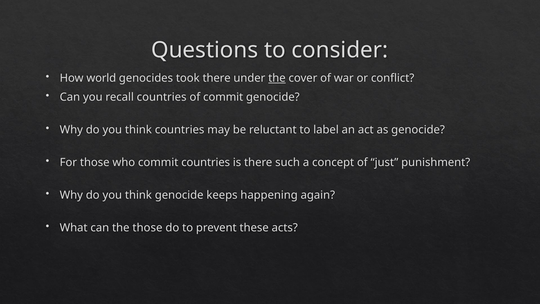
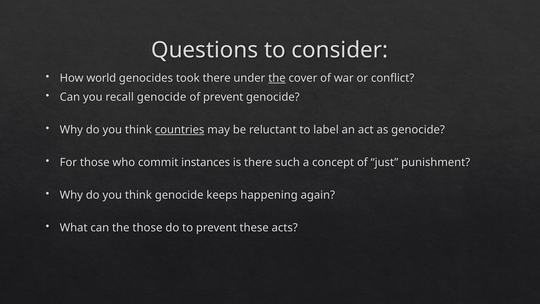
recall countries: countries -> genocide (162, 97)
of commit: commit -> prevent (223, 97)
countries underline: none -> present (180, 130)
commit countries: countries -> instances (206, 162)
